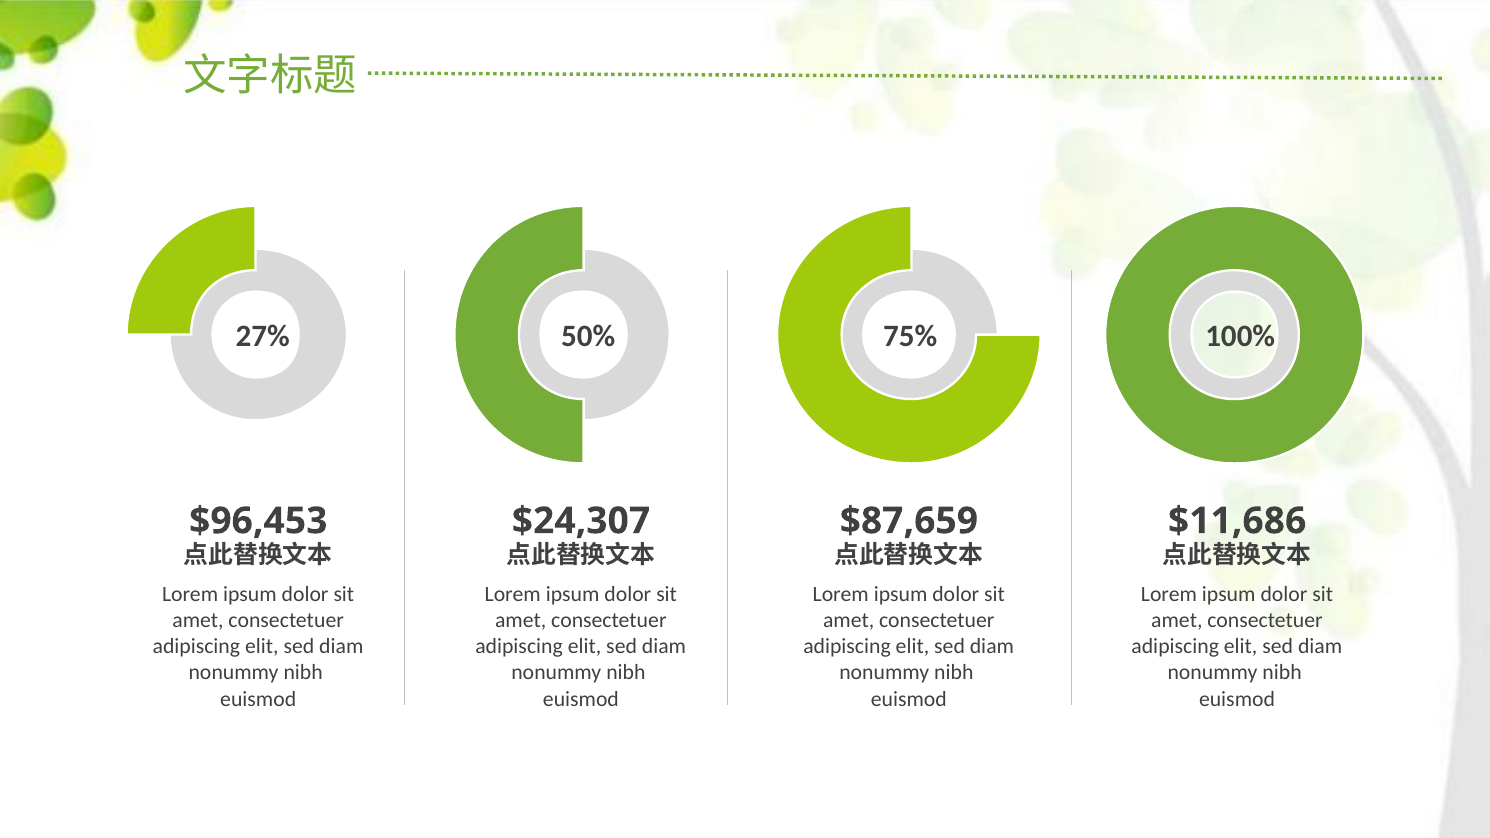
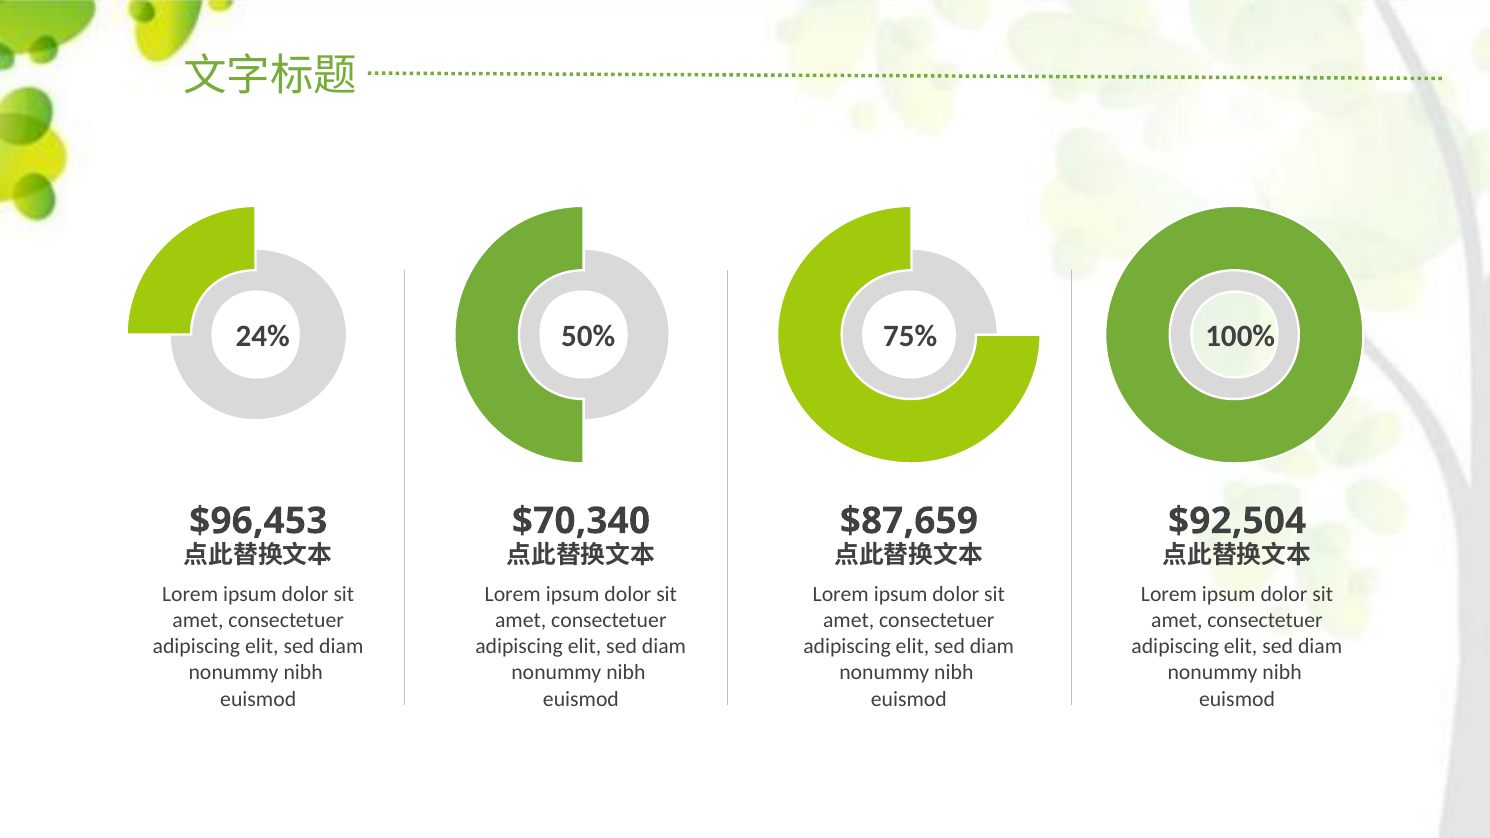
27%: 27% -> 24% (263, 336)
$24,307: $24,307 -> $70,340 (581, 521)
$11,686: $11,686 -> $92,504 (1237, 521)
